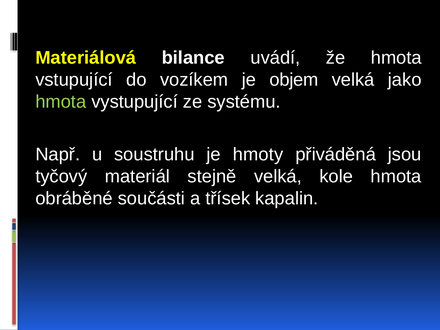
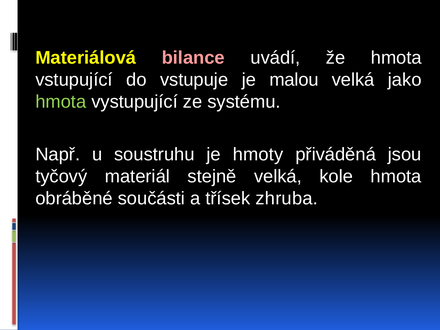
bilance colour: white -> pink (193, 58)
vozíkem: vozíkem -> vstupuje (194, 80)
objem: objem -> malou (294, 80)
kapalin: kapalin -> zhruba (287, 198)
